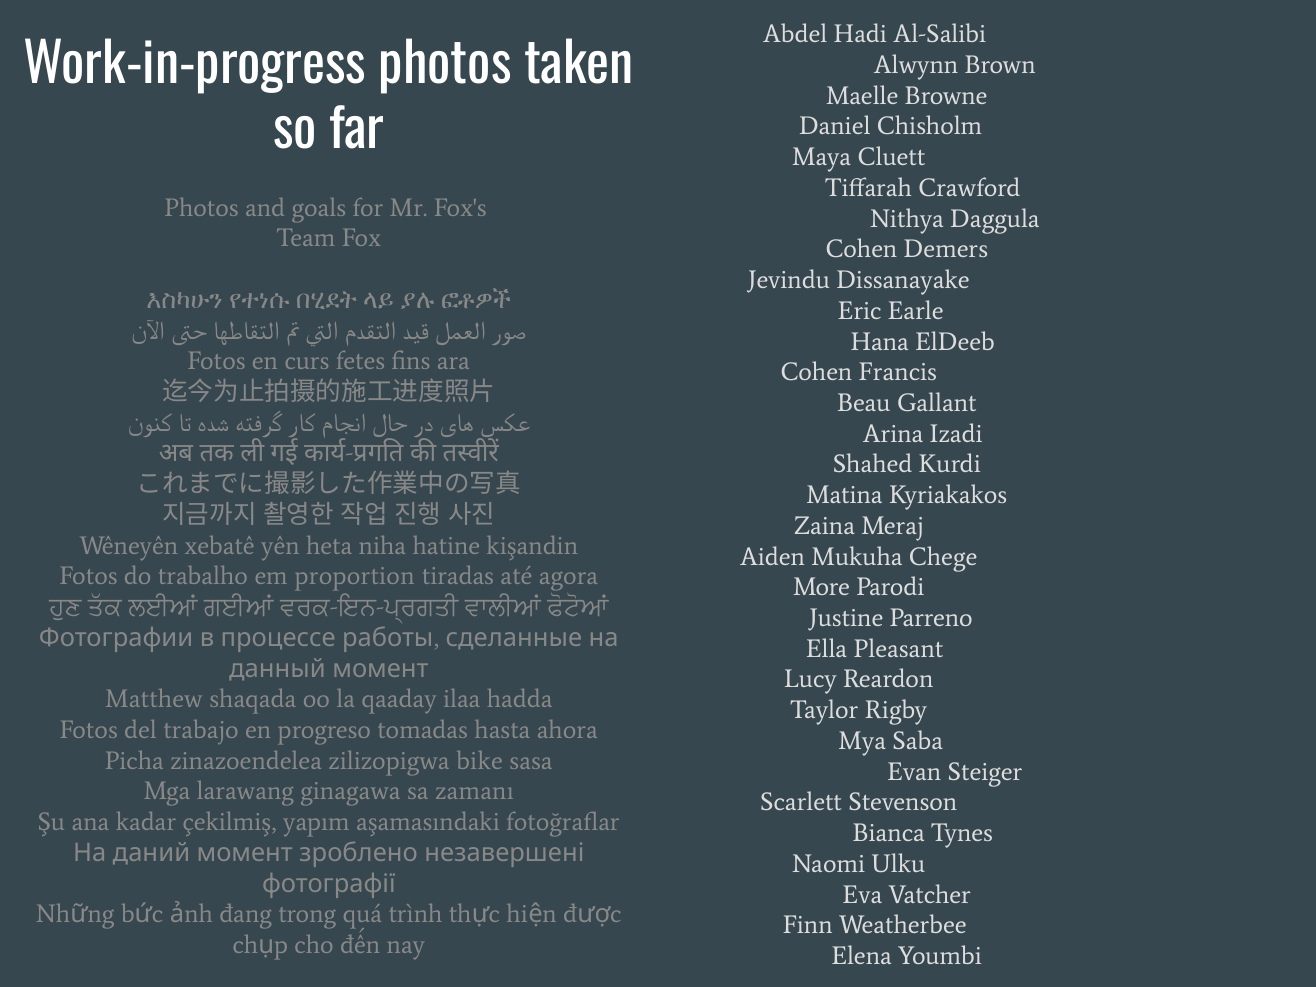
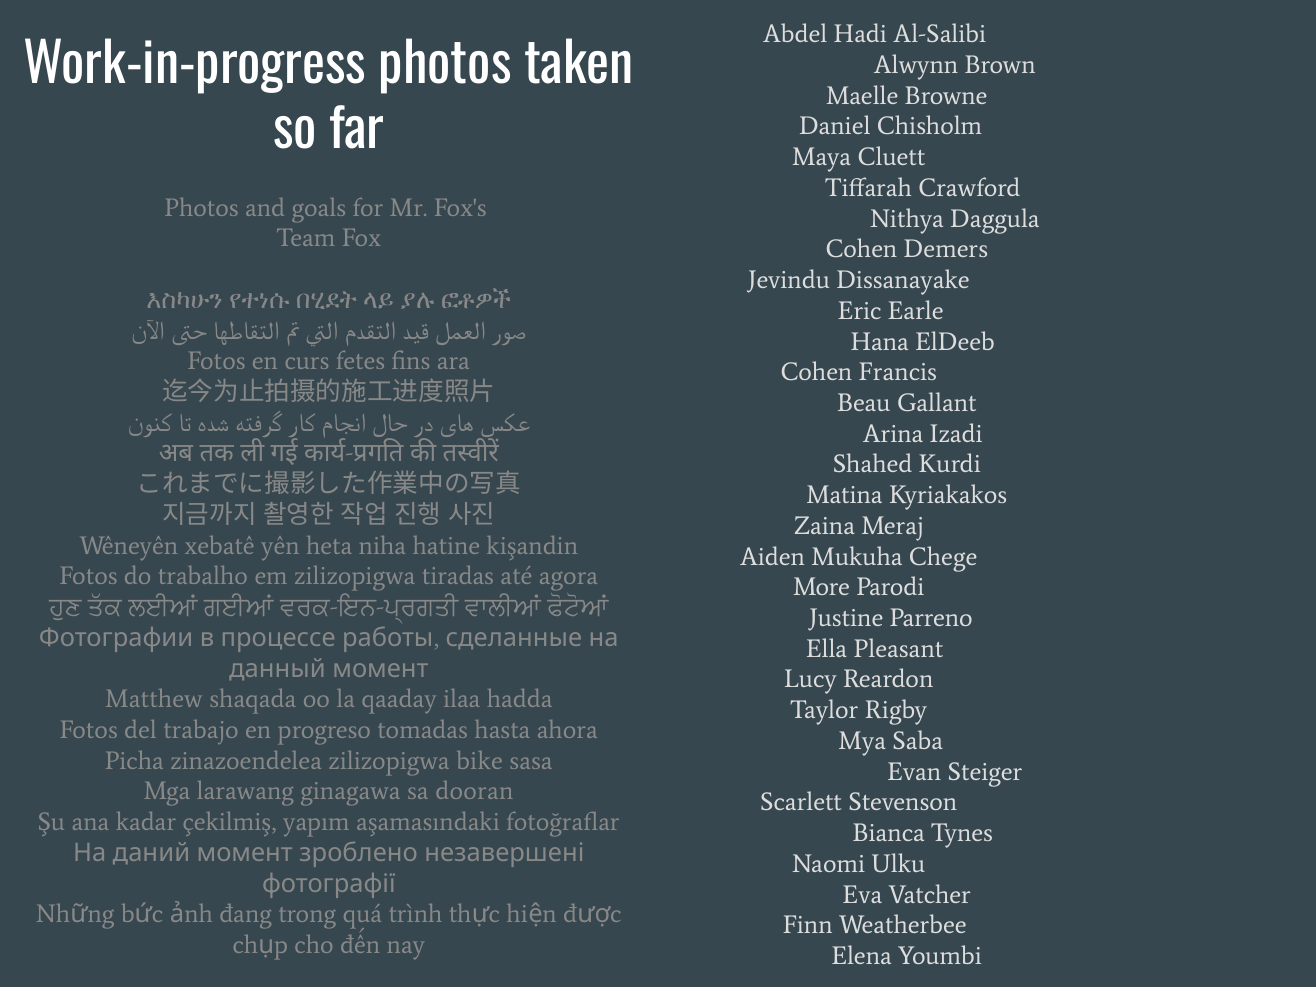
em proportion: proportion -> zilizopigwa (355, 576)
zamanı: zamanı -> dooran (474, 791)
